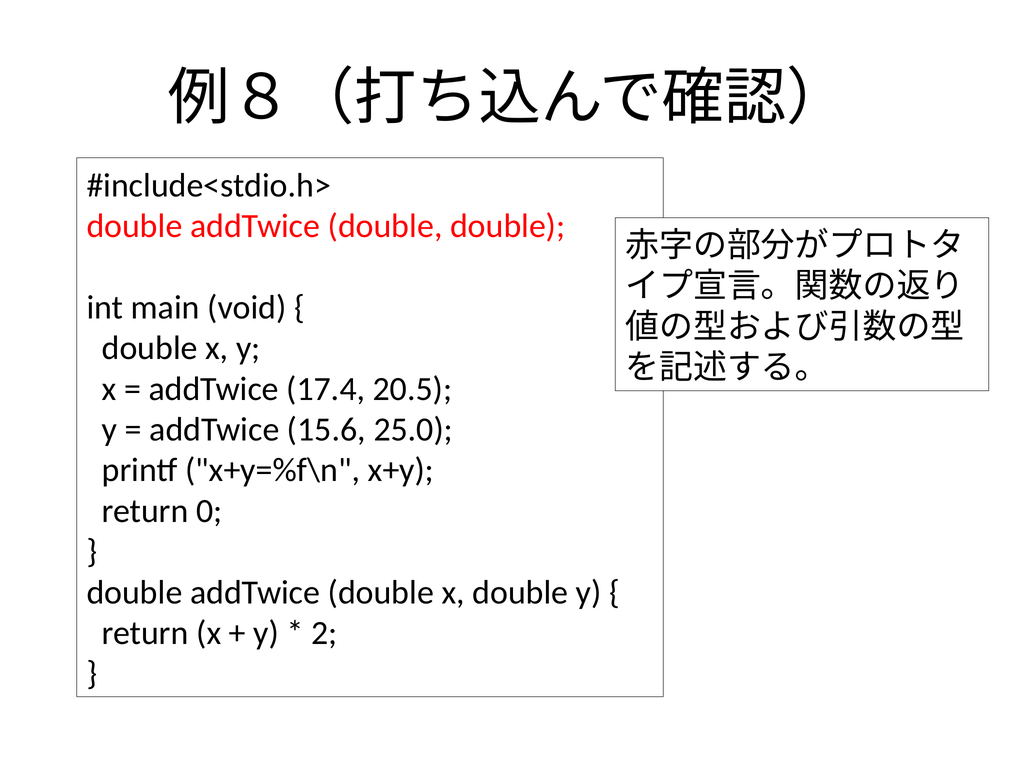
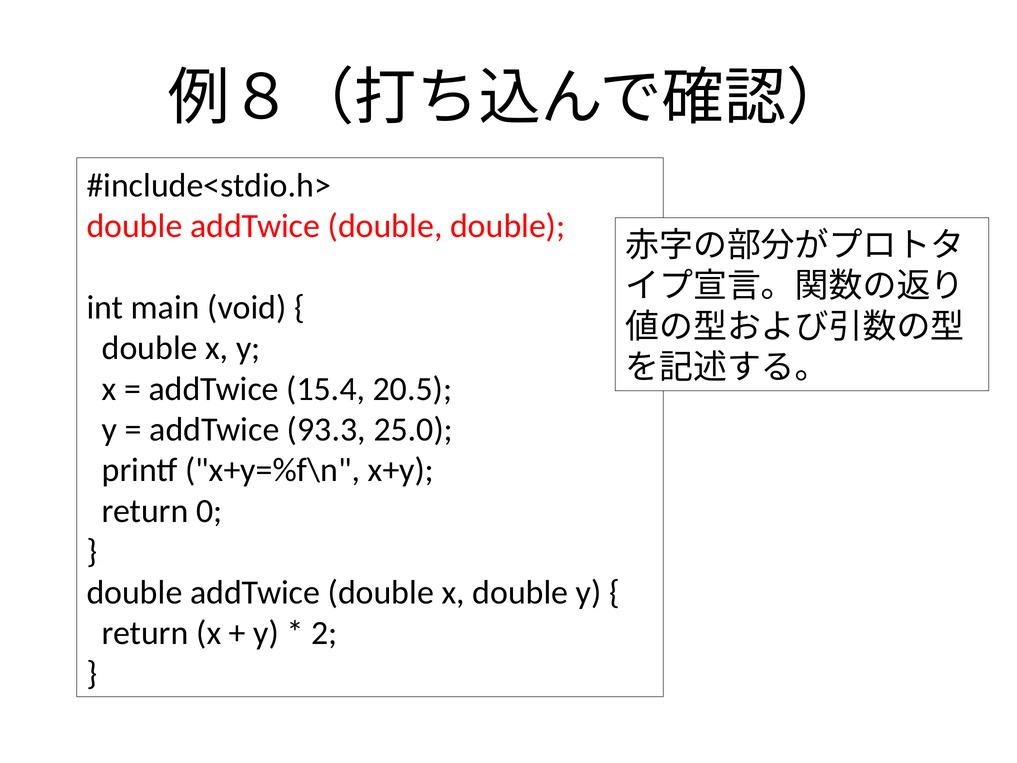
17.4: 17.4 -> 15.4 (326, 389)
15.6: 15.6 -> 93.3 (326, 429)
